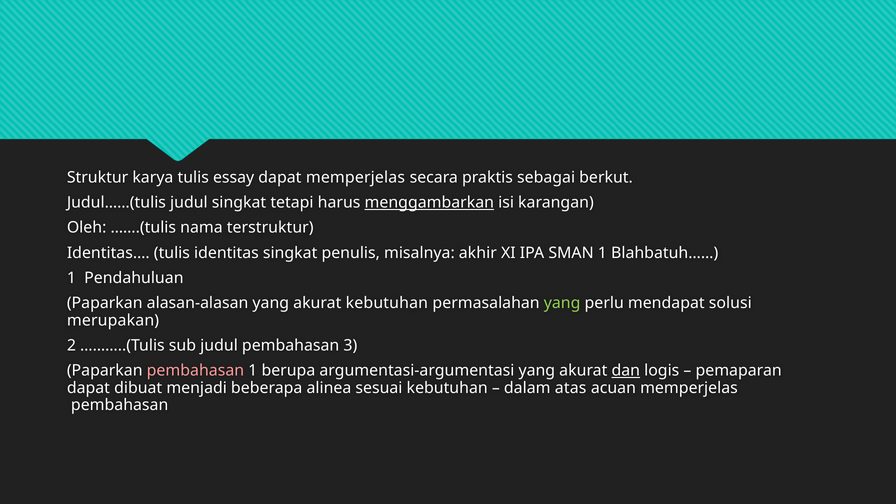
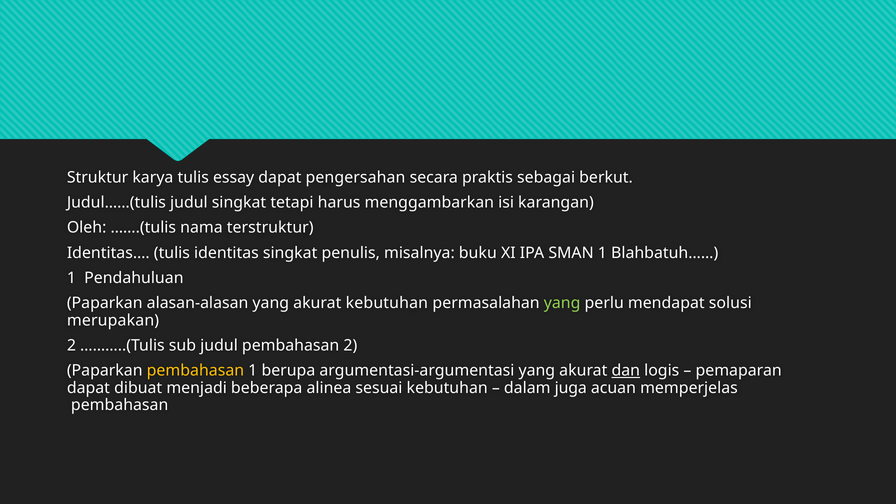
dapat memperjelas: memperjelas -> pengersahan (355, 177)
menggambarkan underline: present -> none (429, 202)
akhir: akhir -> buku (478, 253)
pembahasan 3: 3 -> 2 (350, 346)
pembahasan colour: pink -> yellow (195, 371)
atas: atas -> juga (571, 388)
